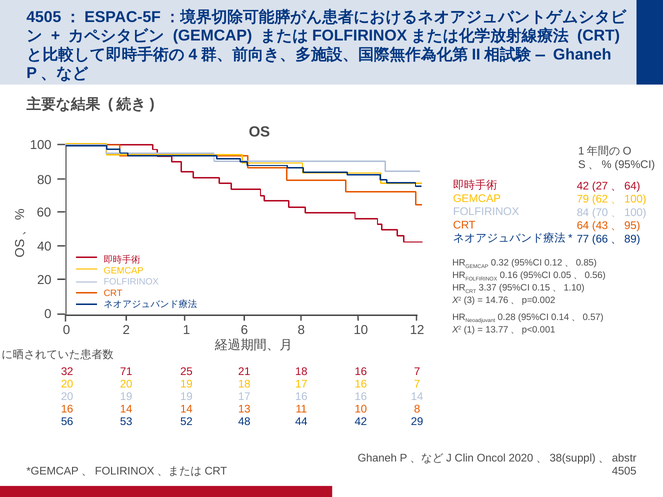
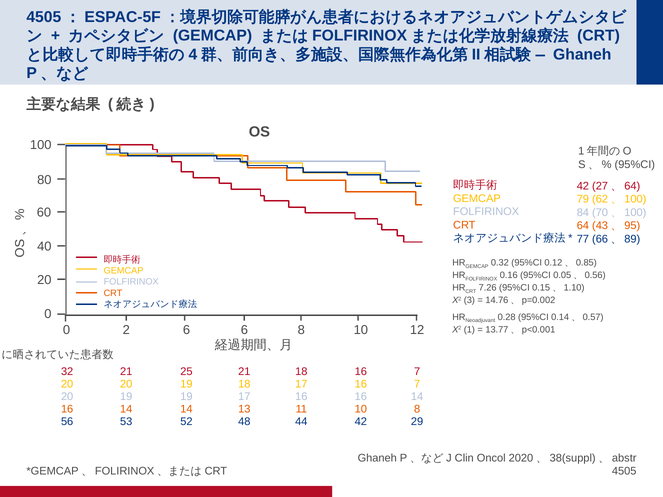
3.37: 3.37 -> 7.26 (488, 288)
2 1: 1 -> 6 (186, 330)
32 71: 71 -> 21 (126, 372)
